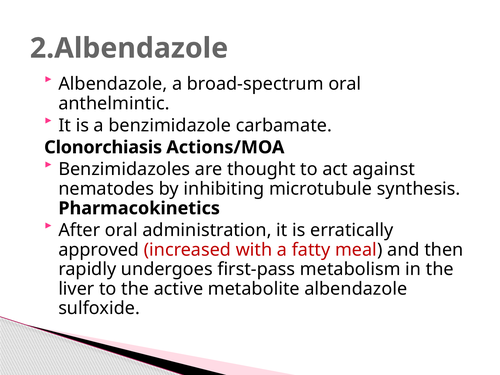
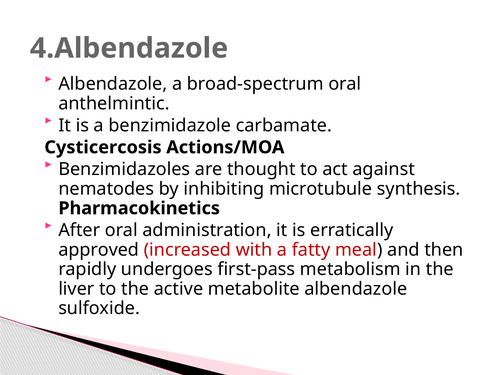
2.Albendazole: 2.Albendazole -> 4.Albendazole (129, 48)
Clonorchiasis: Clonorchiasis -> Cysticercosis (103, 147)
